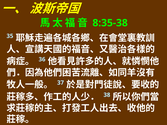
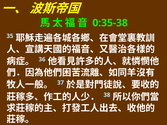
8:35-38: 8:35-38 -> 0:35-38 (110, 23)
